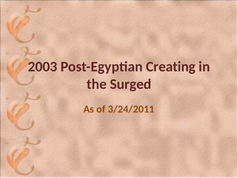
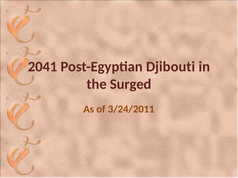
2003: 2003 -> 2041 (43, 67)
Creating: Creating -> Djibouti (171, 67)
